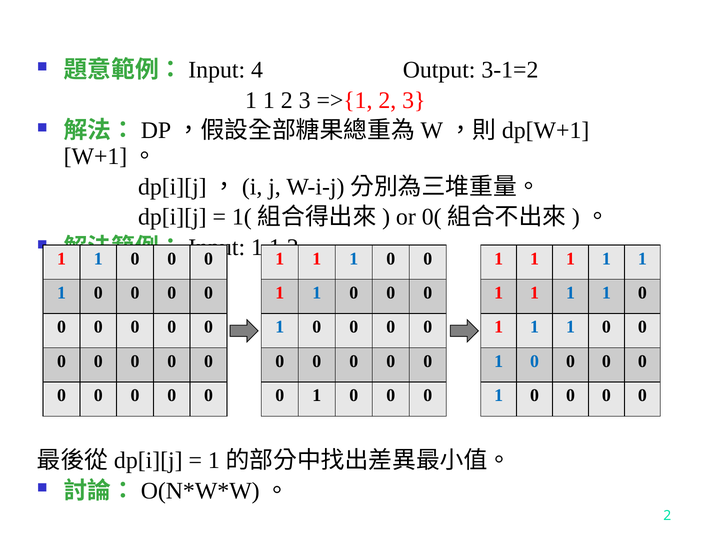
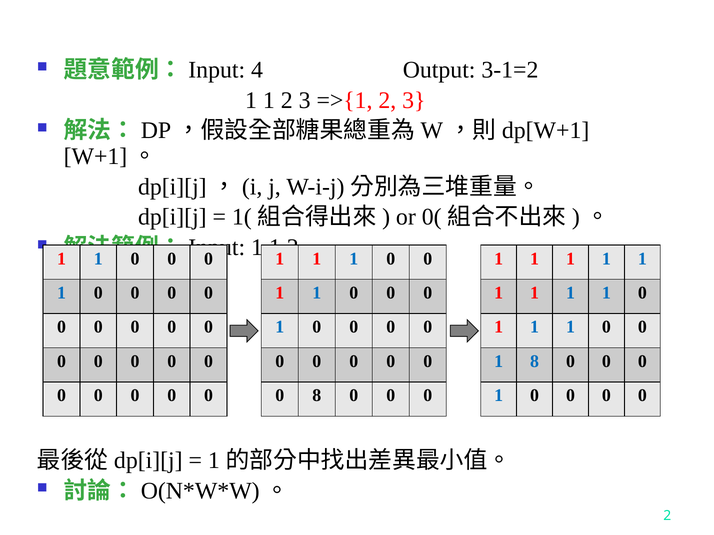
0: 0 -> 8 (535, 362)
1: 1 -> 8 (317, 396)
